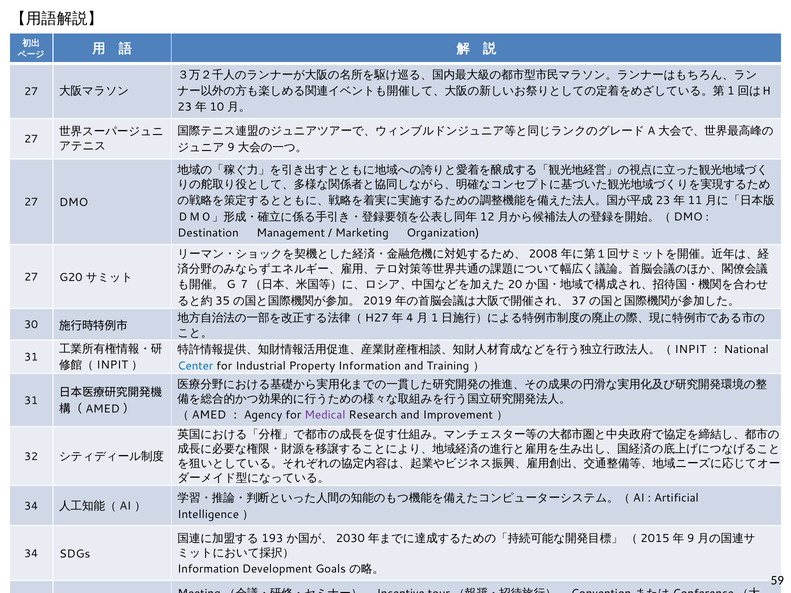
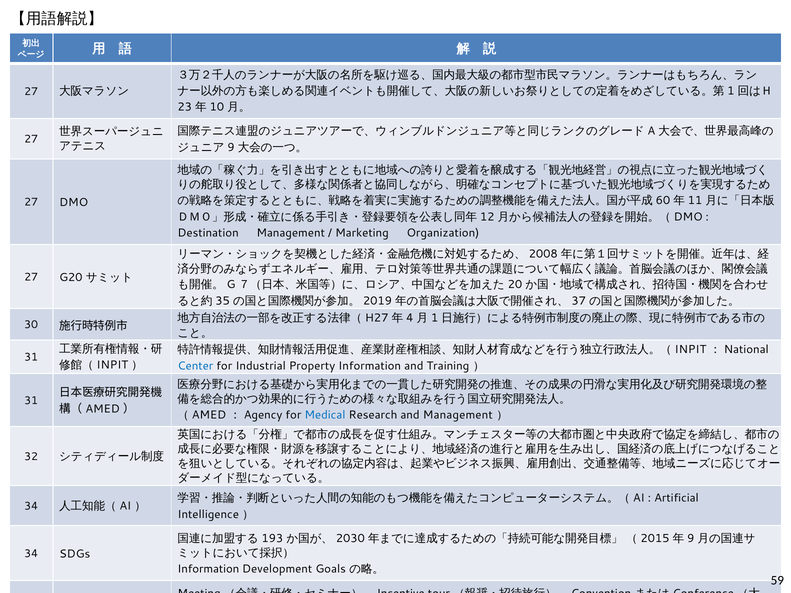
23: 23 -> 60 (663, 201)
Medical colour: purple -> blue (325, 415)
and Improvement: Improvement -> Management (458, 415)
